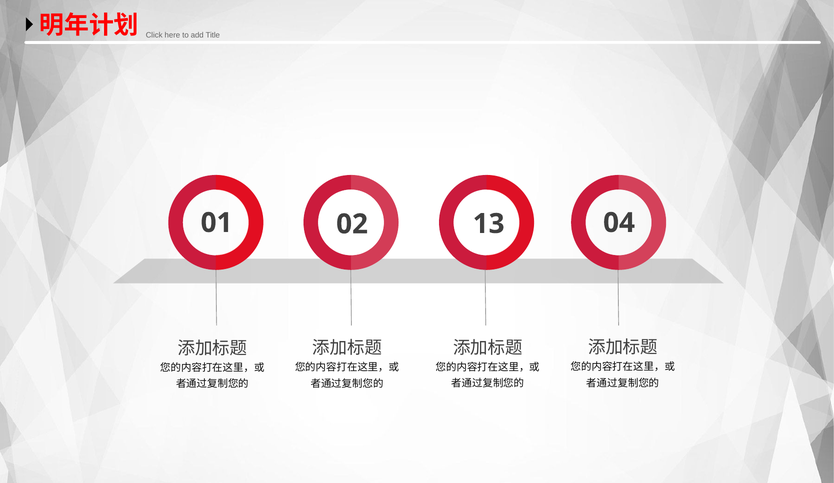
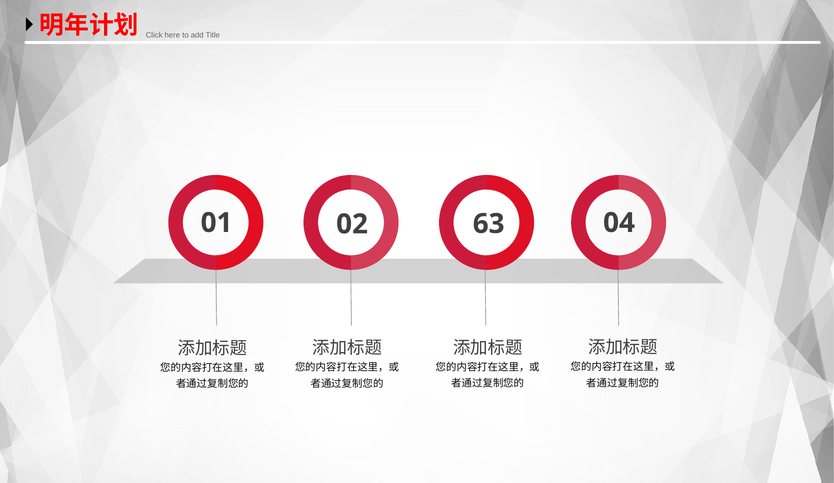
13: 13 -> 63 (489, 224)
